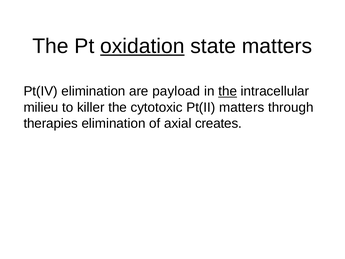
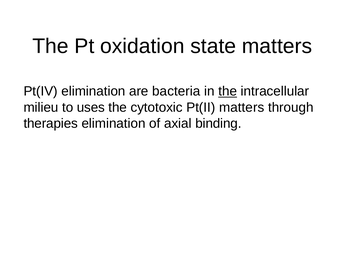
oxidation underline: present -> none (142, 46)
payload: payload -> bacteria (176, 91)
killer: killer -> uses (91, 107)
creates: creates -> binding (218, 123)
